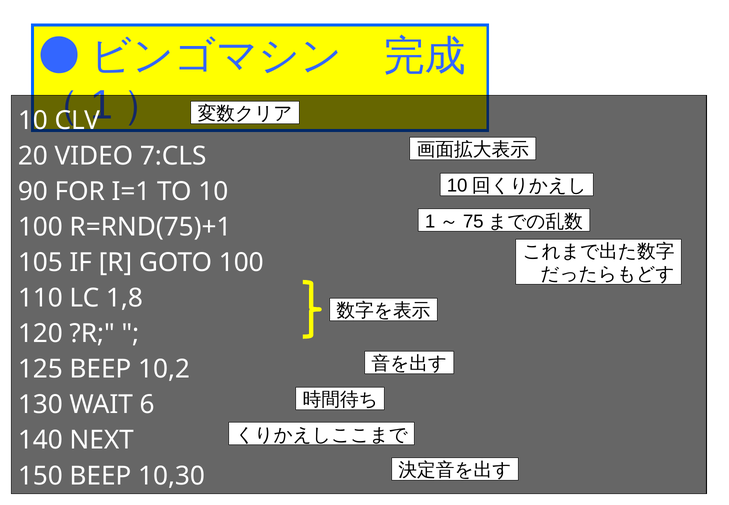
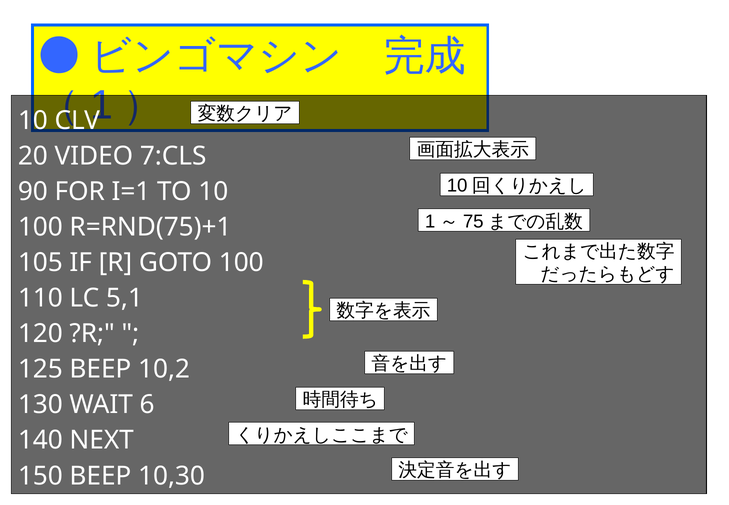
1,8: 1,8 -> 5,1 (124, 298)
